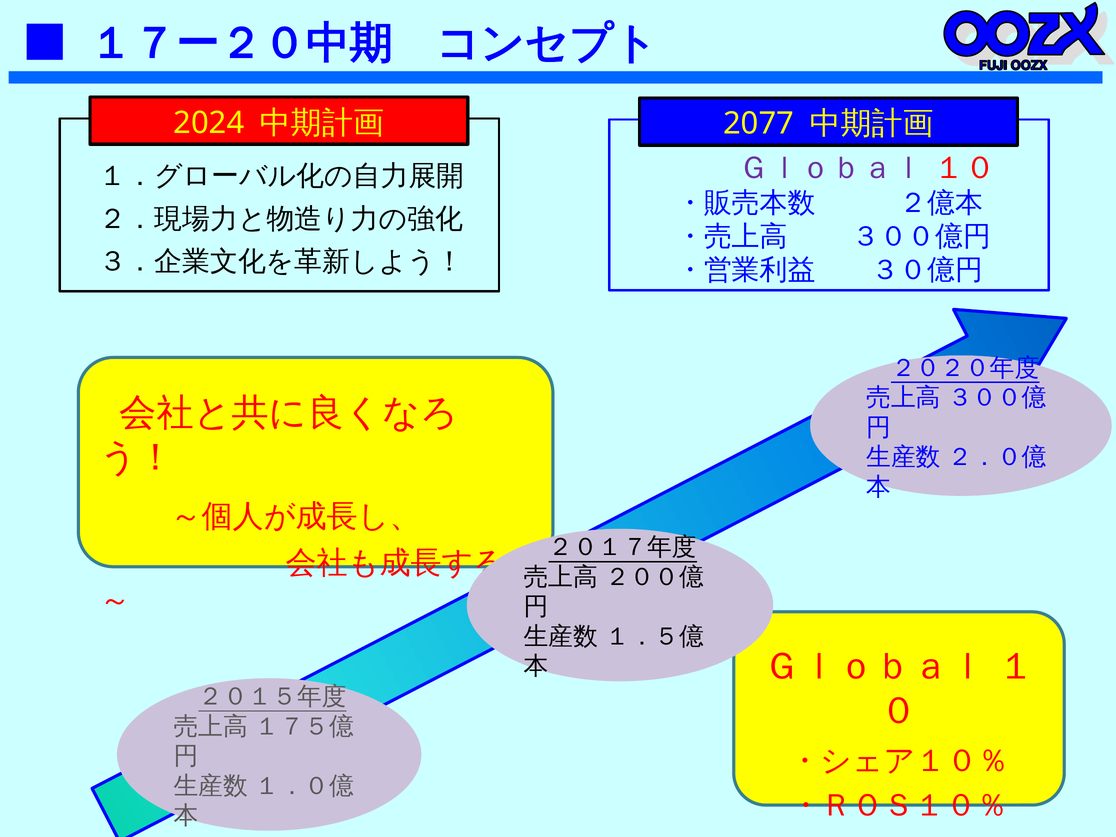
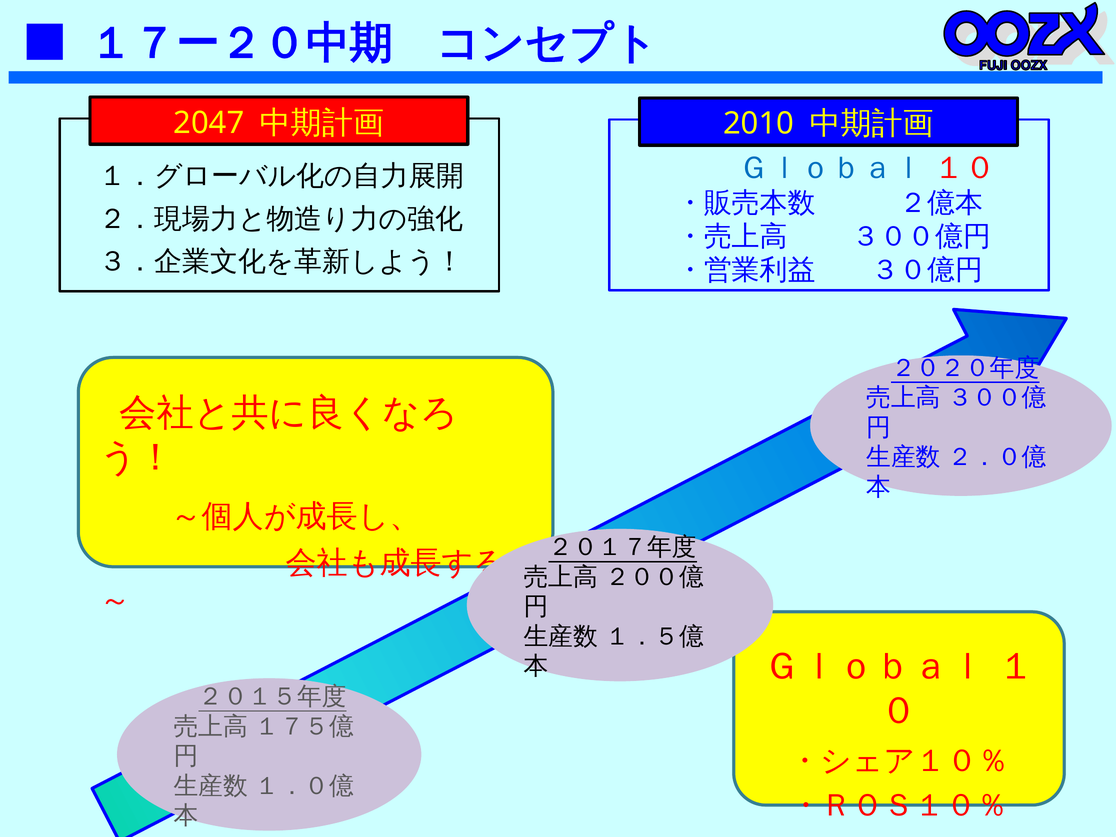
2024: 2024 -> 2047 (209, 123)
2077: 2077 -> 2010 (759, 124)
Ｇｌｏｂａｌ colour: purple -> blue (831, 168)
